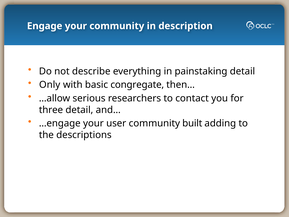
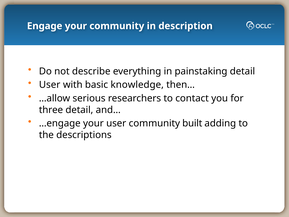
Only: Only -> User (50, 85)
congregate: congregate -> knowledge (137, 85)
